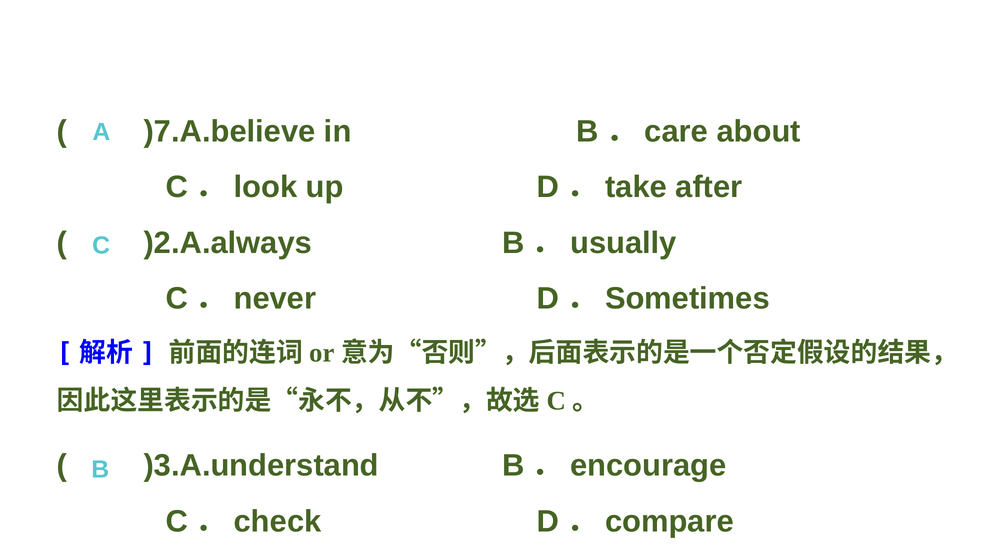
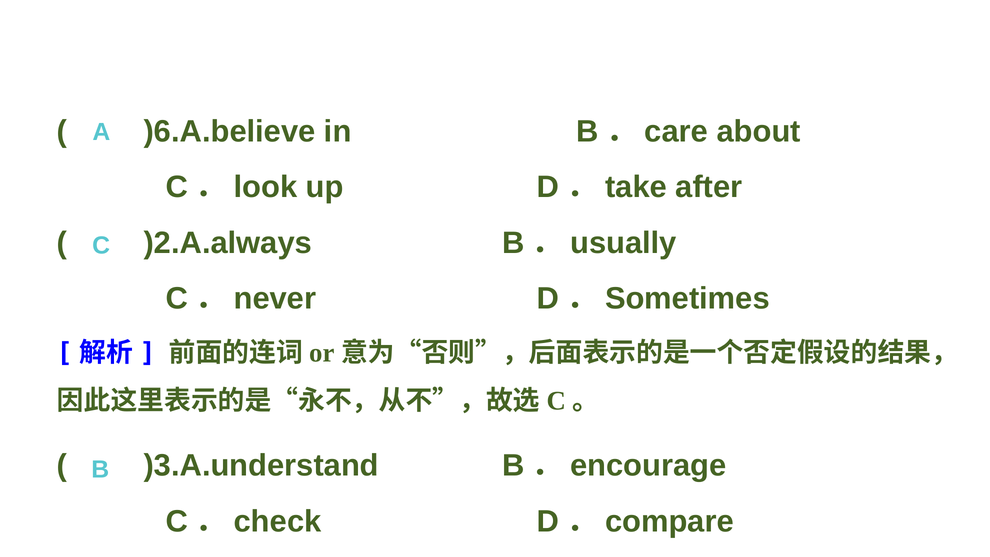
)7.A.believe: )7.A.believe -> )6.A.believe (230, 131)
